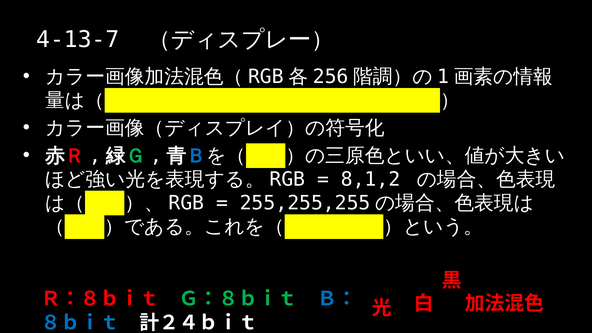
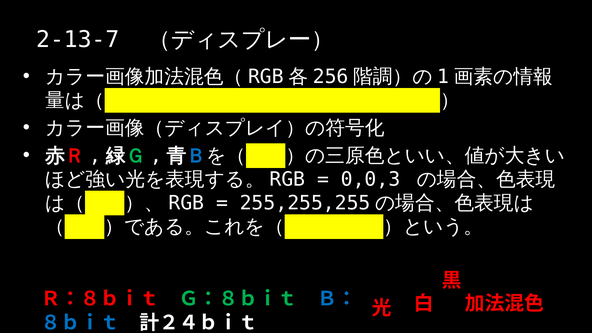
4-13-7: 4-13-7 -> 2-13-7 (78, 40)
8,1,2: 8,1,2 -> 0,0,3 (371, 179)
